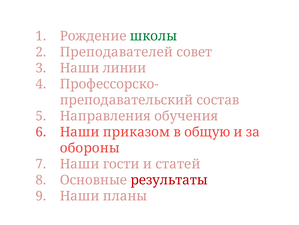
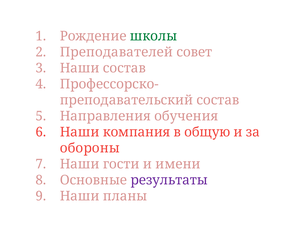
Наши линии: линии -> состав (124, 68)
приказом: приказом -> компания (137, 132)
статей: статей -> имени (178, 164)
результаты colour: red -> purple (169, 180)
